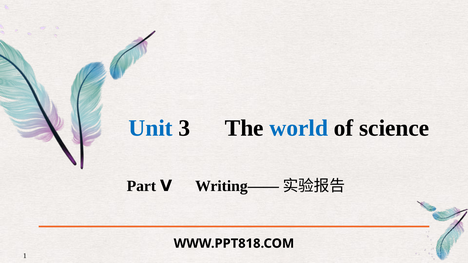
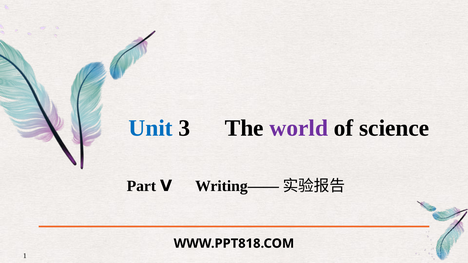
world colour: blue -> purple (299, 128)
